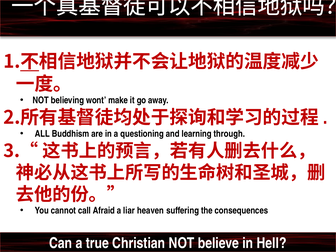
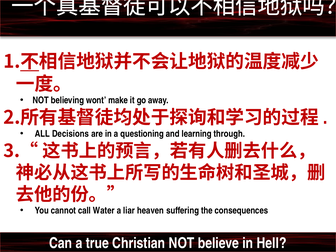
Buddhism: Buddhism -> Decisions (70, 134)
Afraid: Afraid -> Water (104, 211)
